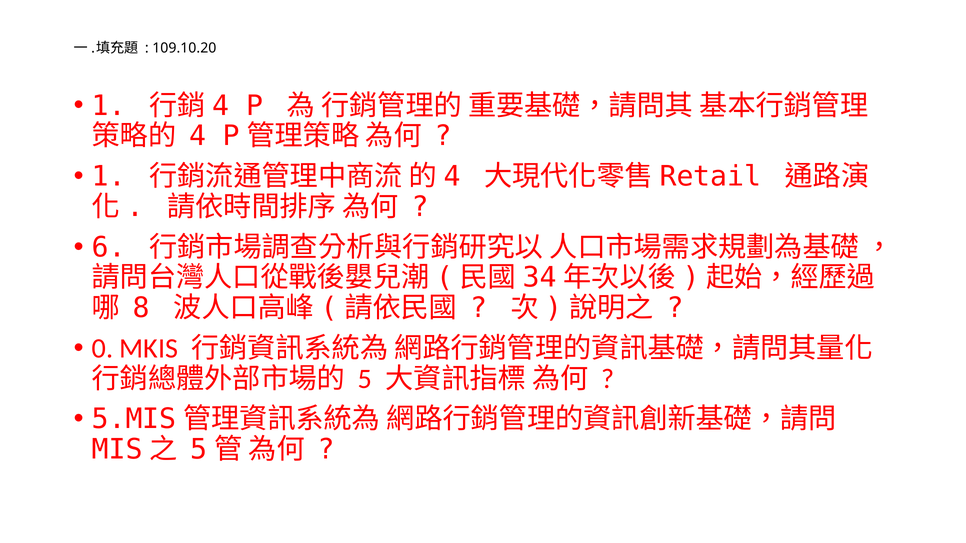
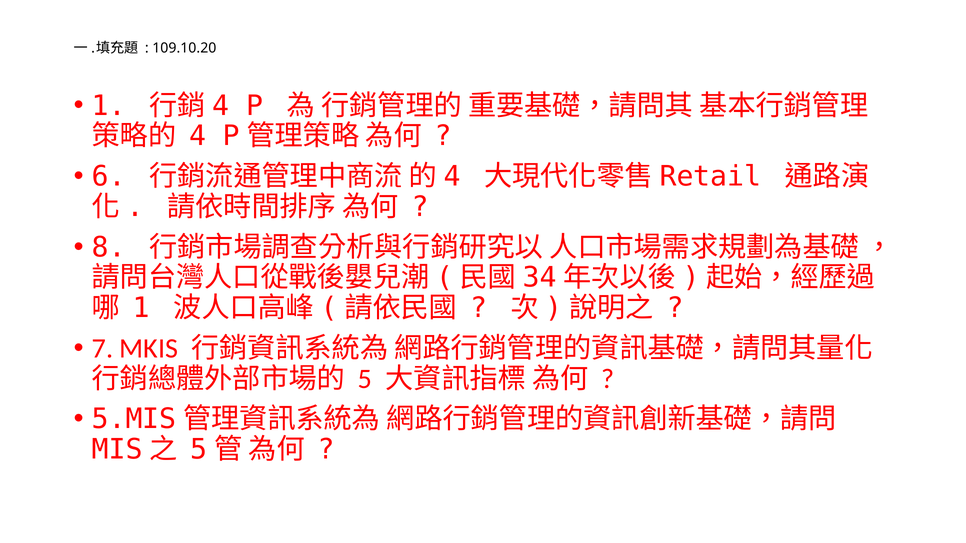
1: 1 -> 6 (109, 177)
6: 6 -> 8 (109, 247)
8: 8 -> 1 (141, 308)
0: 0 -> 7 (102, 349)
